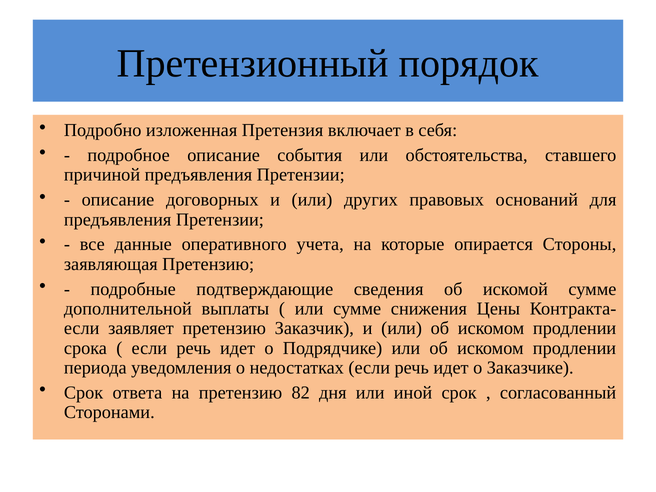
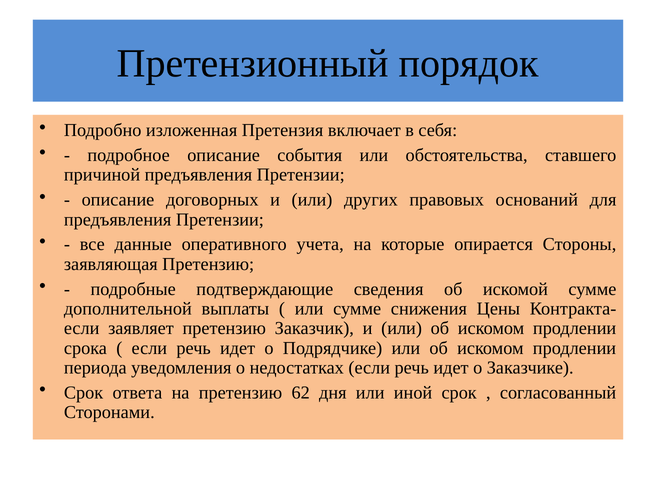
82: 82 -> 62 (301, 393)
